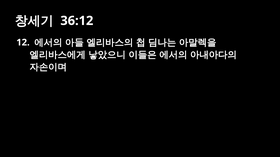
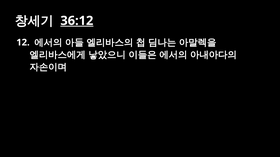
36:12 underline: none -> present (77, 21)
